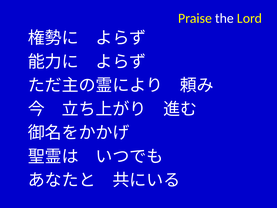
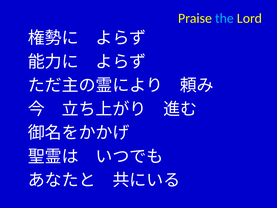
the colour: white -> light blue (224, 18)
